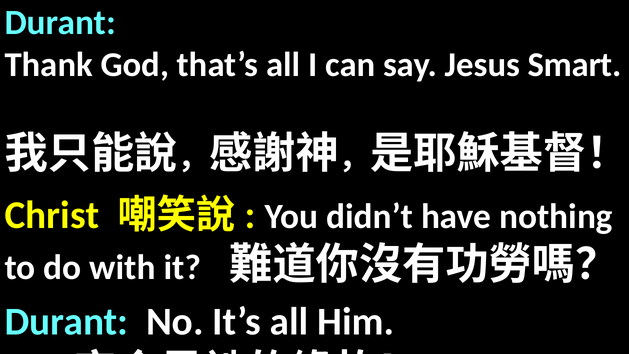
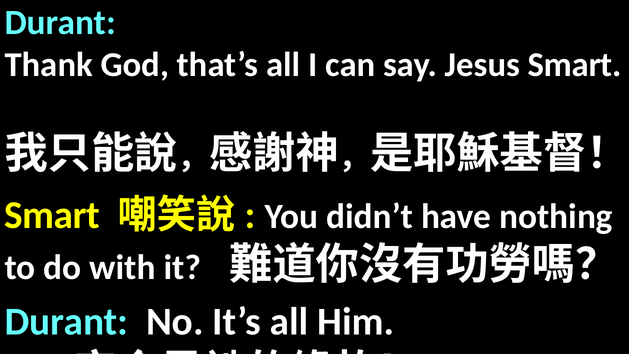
Christ: Christ -> Smart (52, 215)
